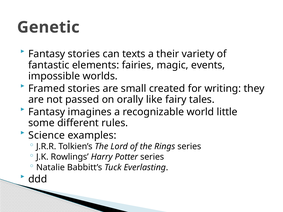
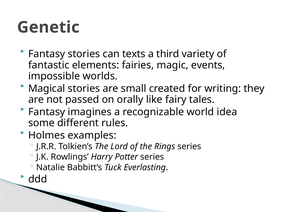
their: their -> third (168, 54)
Framed: Framed -> Magical (47, 89)
little: little -> idea (227, 112)
Science: Science -> Holmes (47, 136)
